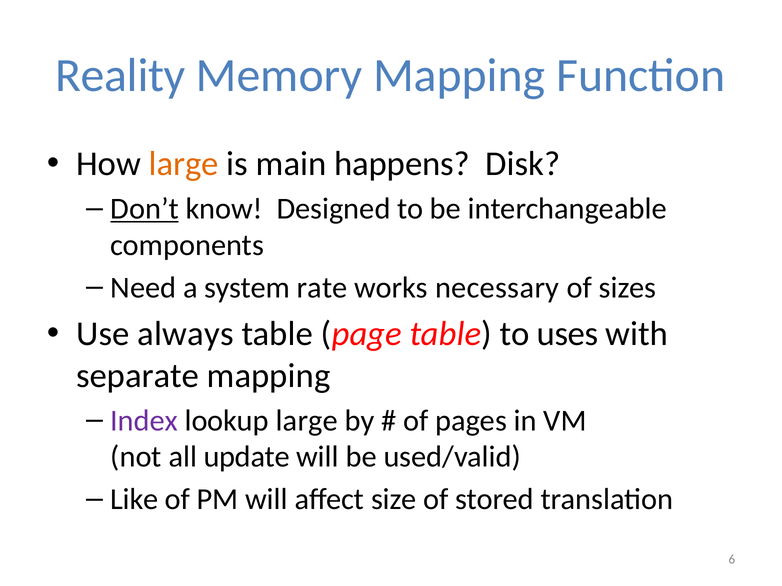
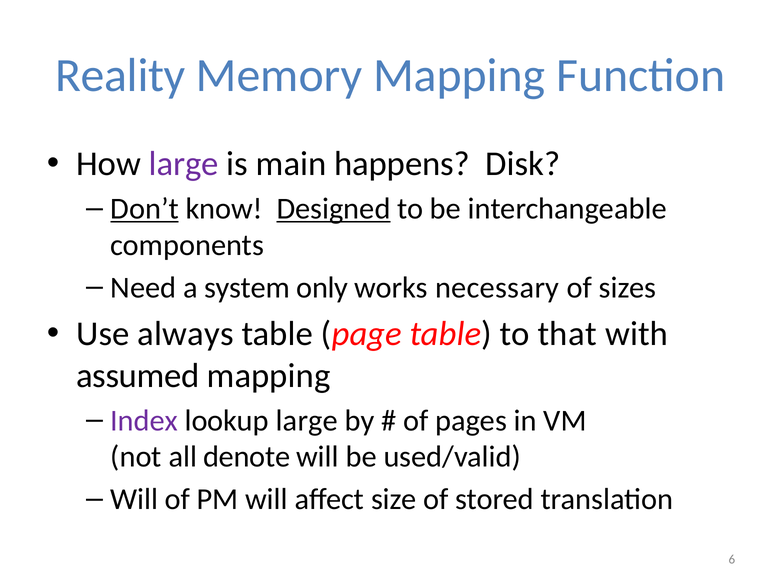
large colour: orange -> purple (184, 164)
Designed underline: none -> present (334, 209)
rate: rate -> only (322, 288)
uses: uses -> that (567, 334)
separate: separate -> assumed (138, 376)
update: update -> denote (247, 457)
Like: Like -> Will (134, 500)
